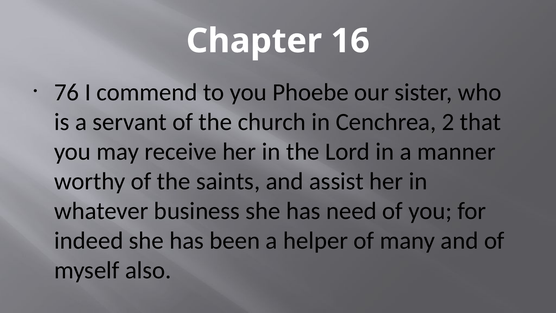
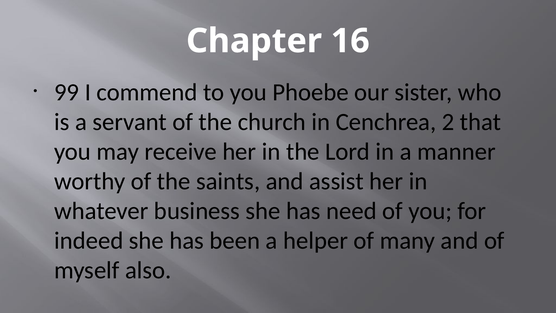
76: 76 -> 99 (67, 92)
